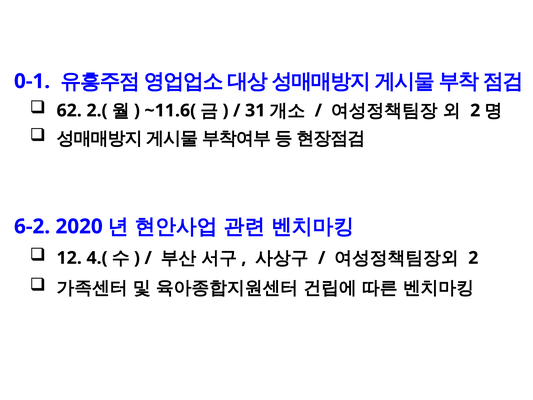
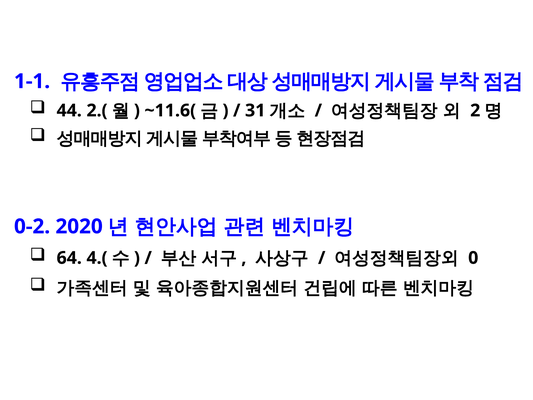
0-1: 0-1 -> 1-1 (32, 81)
62: 62 -> 44 (69, 110)
6-2: 6-2 -> 0-2 (32, 226)
12: 12 -> 64 (69, 258)
2: 2 -> 0 (473, 258)
